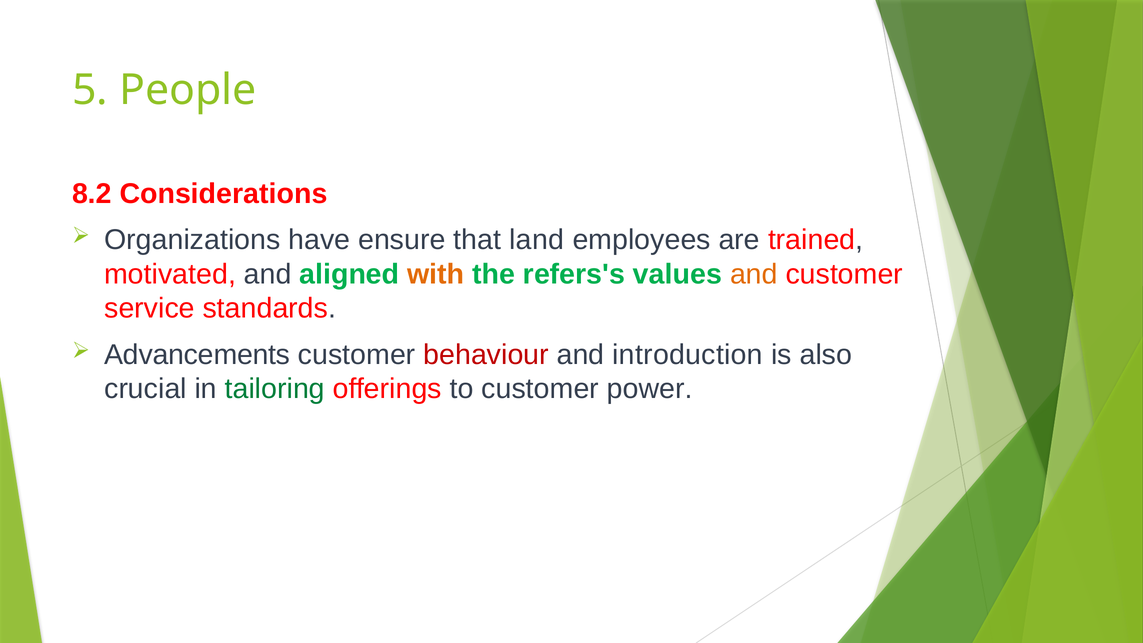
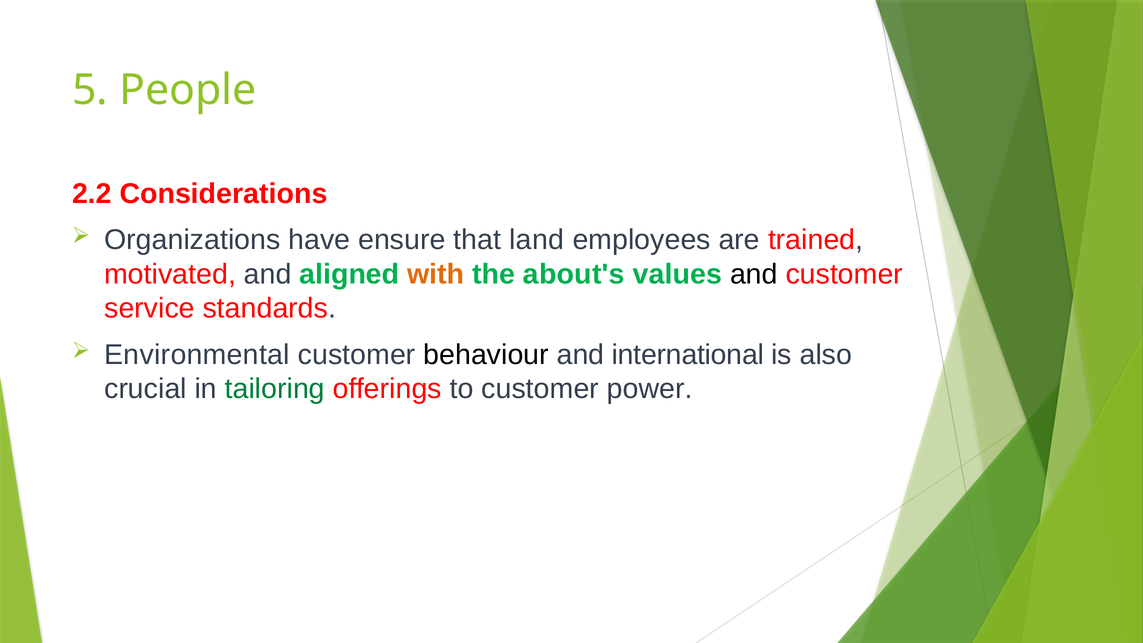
8.2: 8.2 -> 2.2 (92, 194)
refers's: refers's -> about's (574, 274)
and colour: orange -> black (754, 274)
Advancements: Advancements -> Environmental (197, 355)
behaviour colour: red -> black (486, 355)
introduction: introduction -> international (688, 355)
